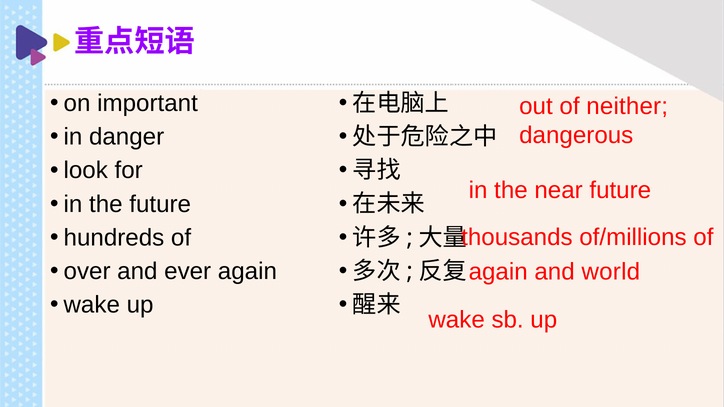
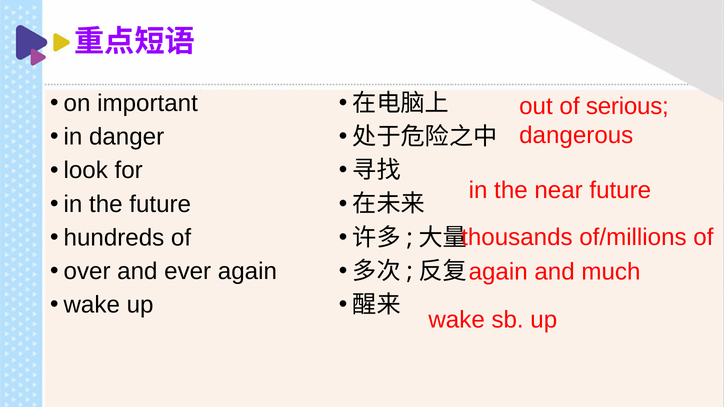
neither: neither -> serious (627, 106)
world: world -> much (611, 272)
